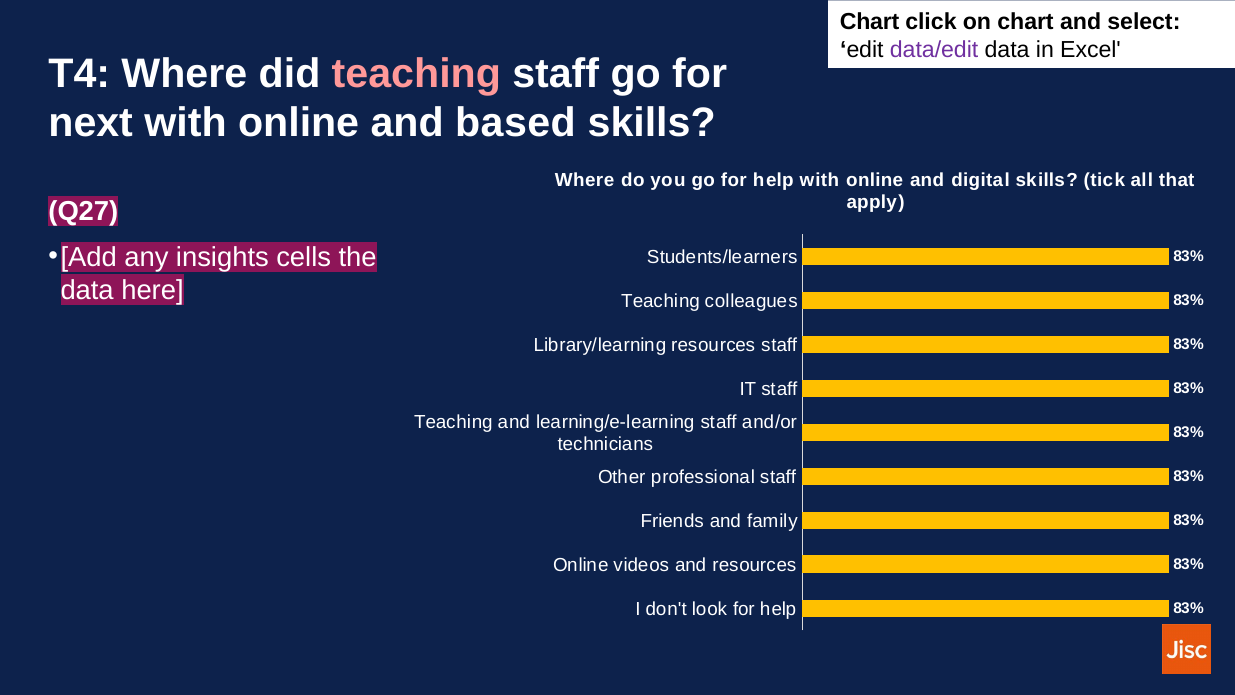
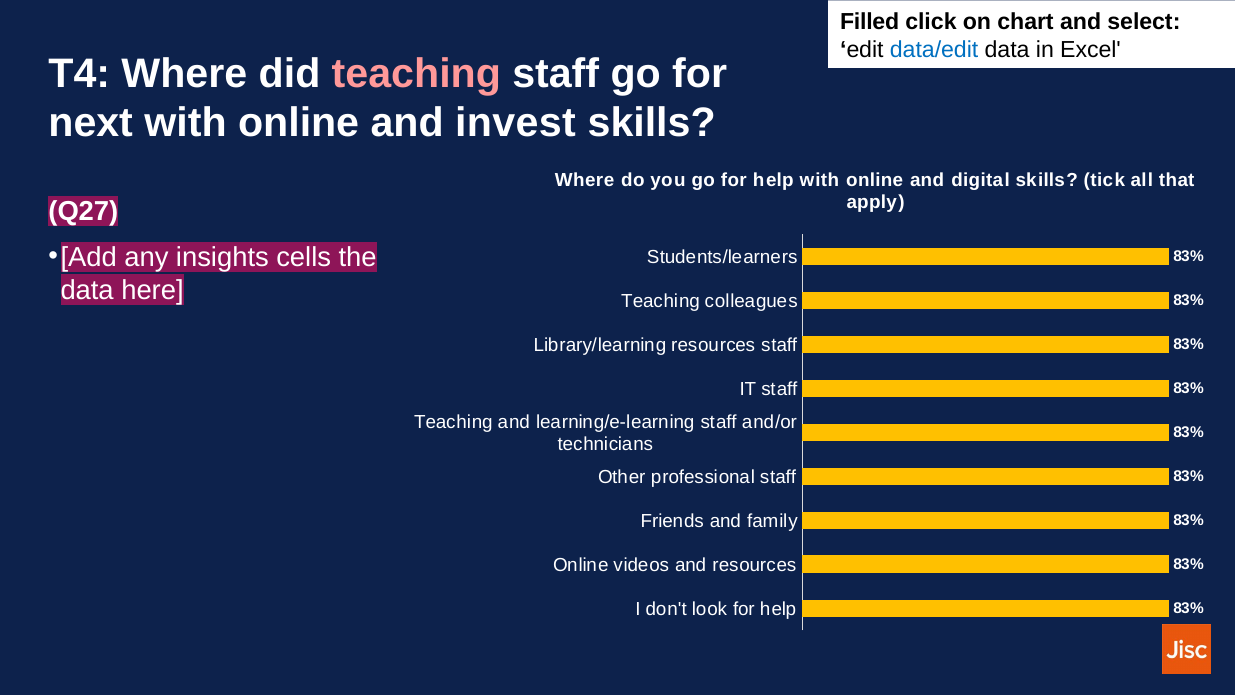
Chart: Chart -> Filled (870, 22)
data/edit colour: purple -> blue (934, 50)
based: based -> invest (515, 123)
